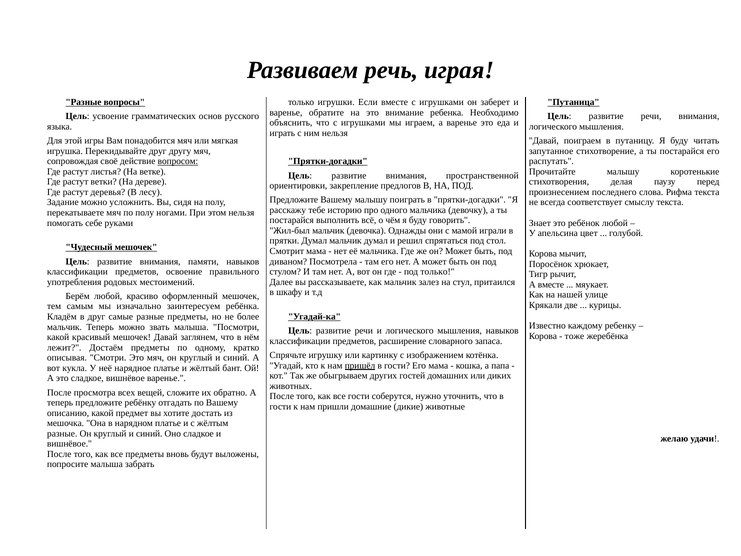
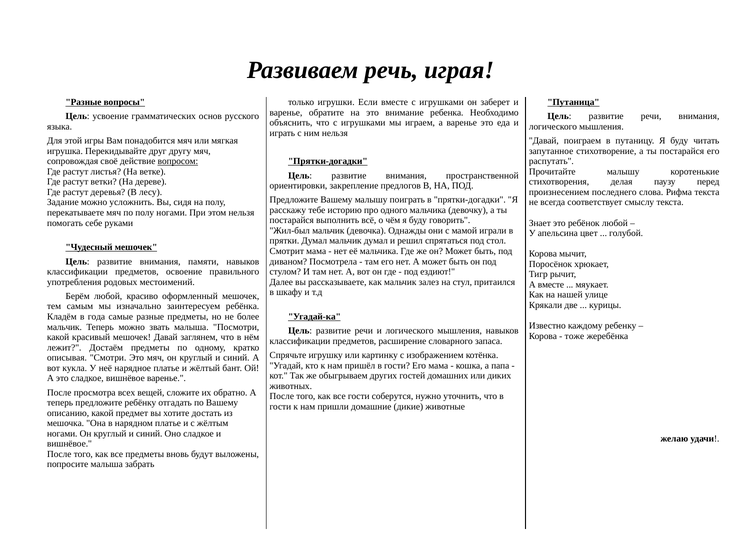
под только: только -> ездиют (438, 272)
в друг: друг -> года (96, 317)
пришёл underline: present -> none (360, 365)
разные: разные -> ногами (62, 433)
